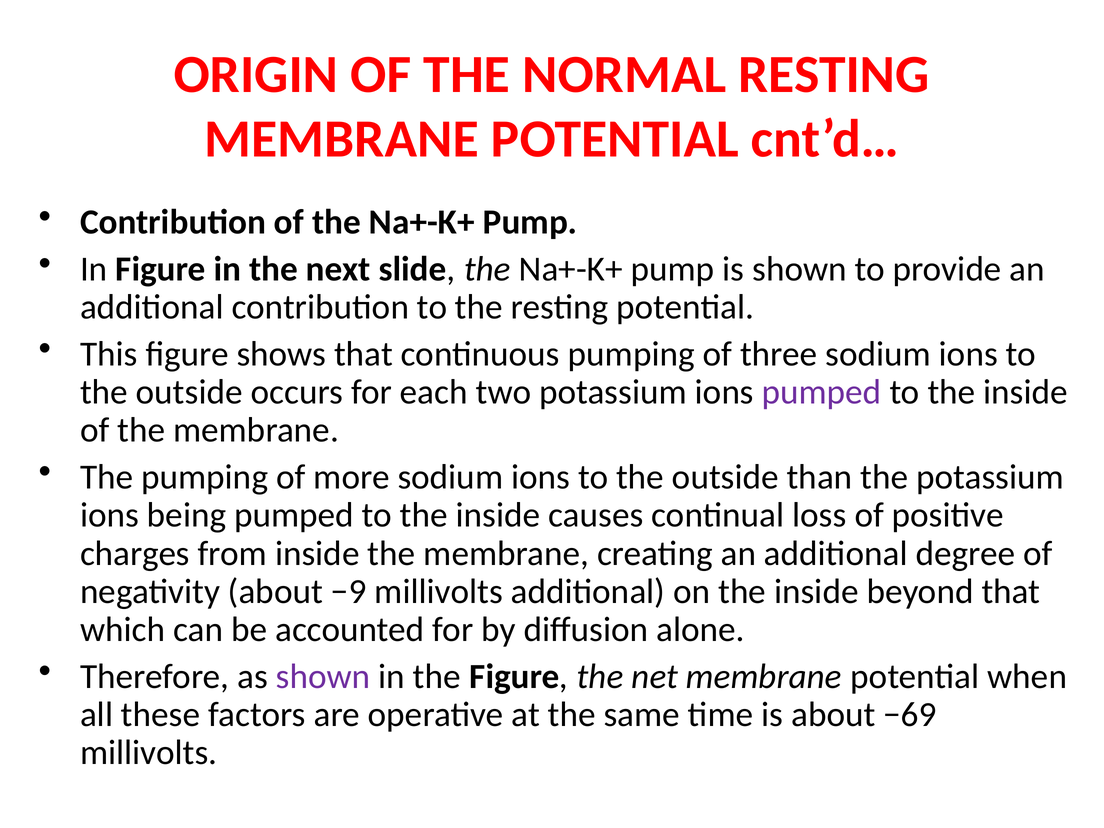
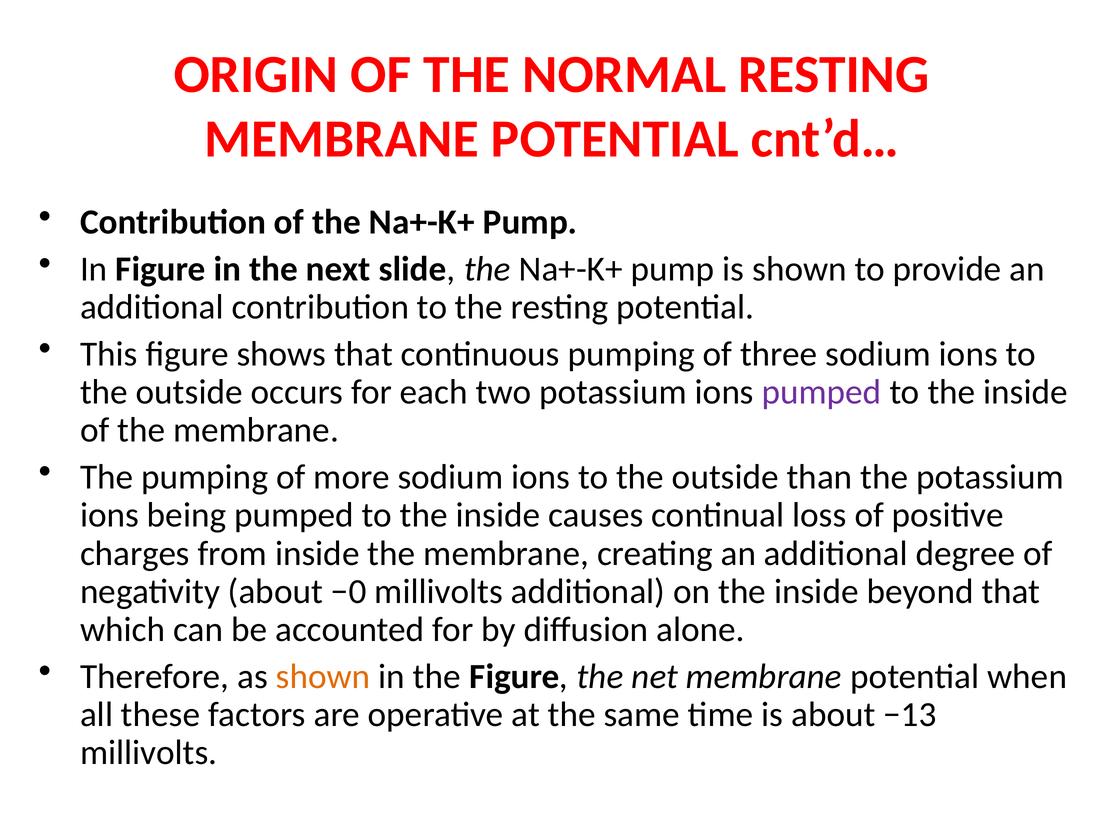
−9: −9 -> −0 (349, 591)
shown colour: purple -> orange (323, 676)
−69: −69 -> −13 (910, 715)
